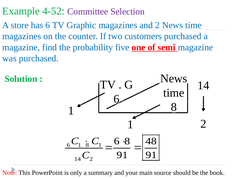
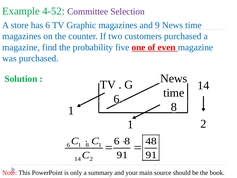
and 2: 2 -> 9 (157, 25)
semi: semi -> even (167, 47)
